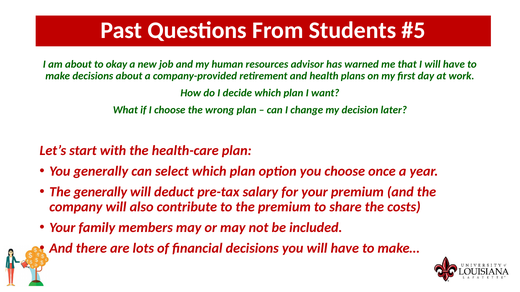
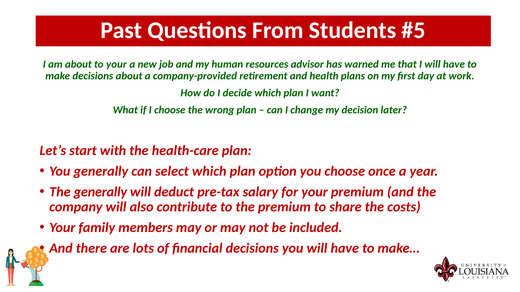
to okay: okay -> your (116, 64)
